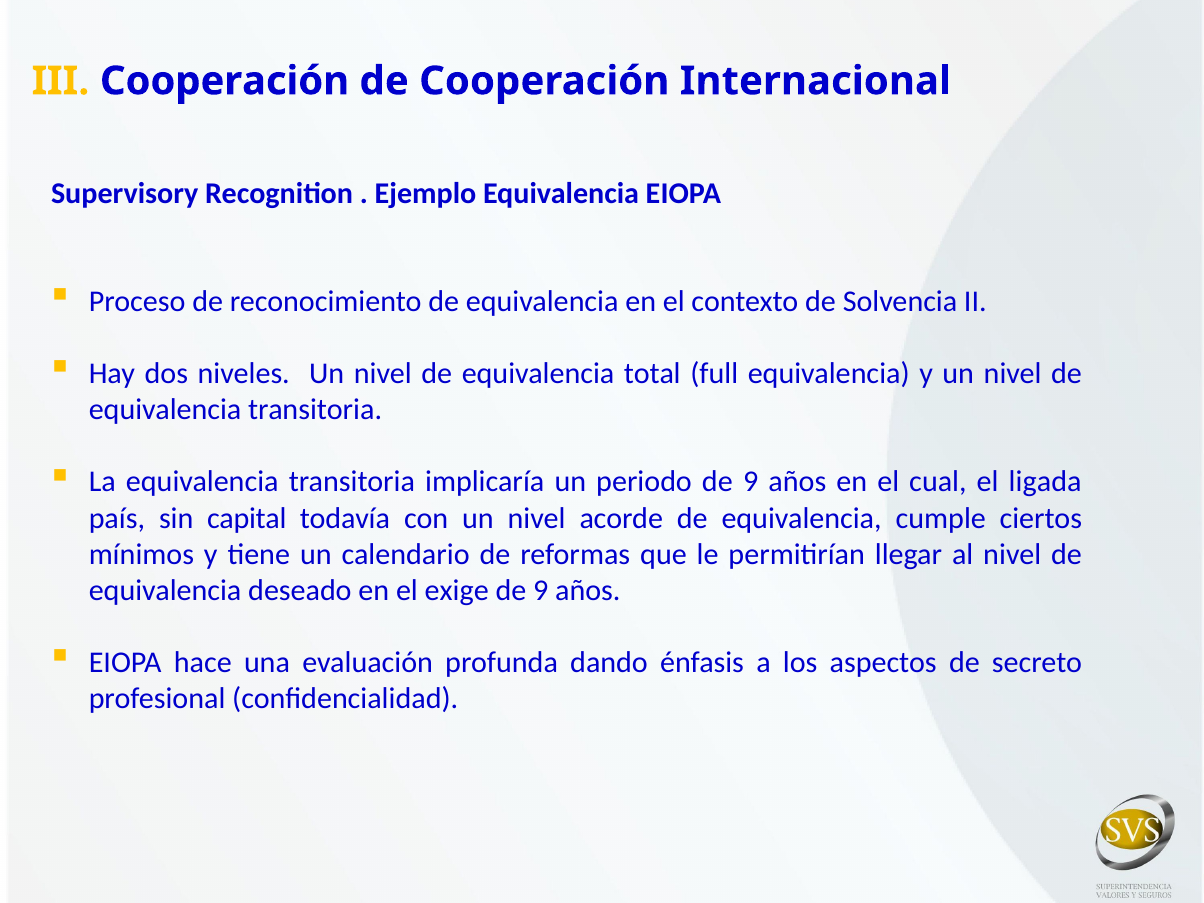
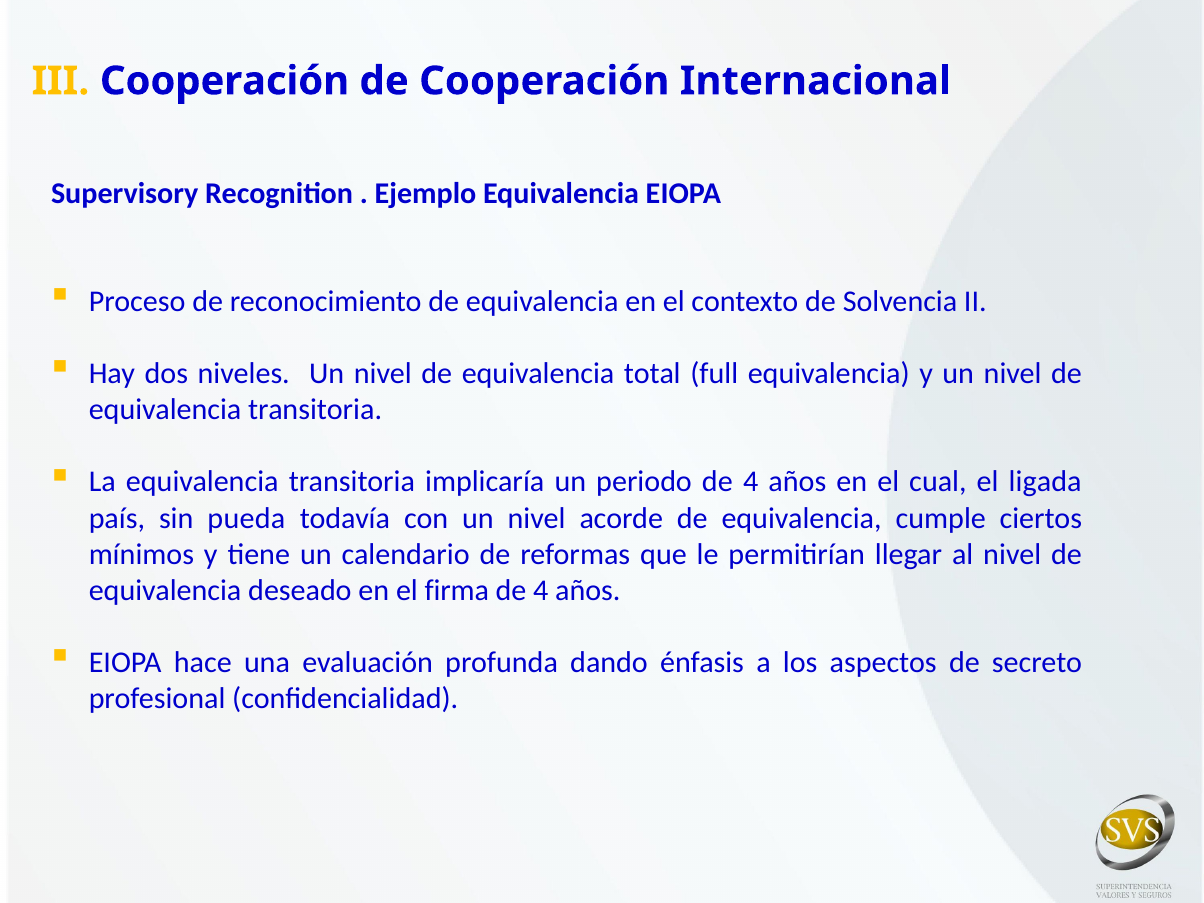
periodo de 9: 9 -> 4 (751, 482)
capital: capital -> pueda (246, 518)
exige: exige -> firma (457, 590)
9: 9 -> 4 (541, 590)
